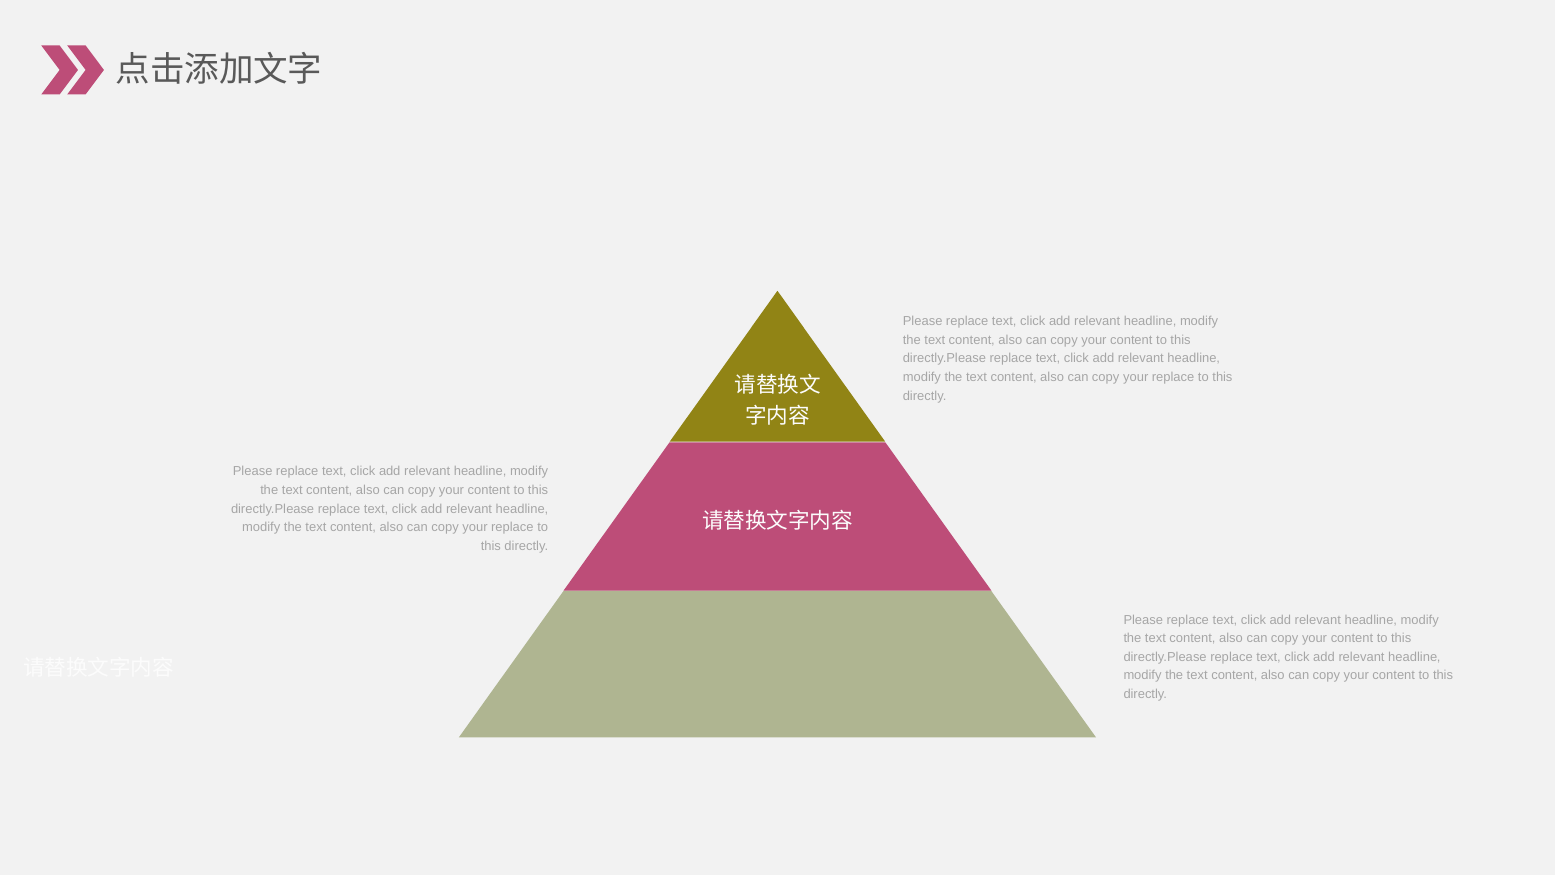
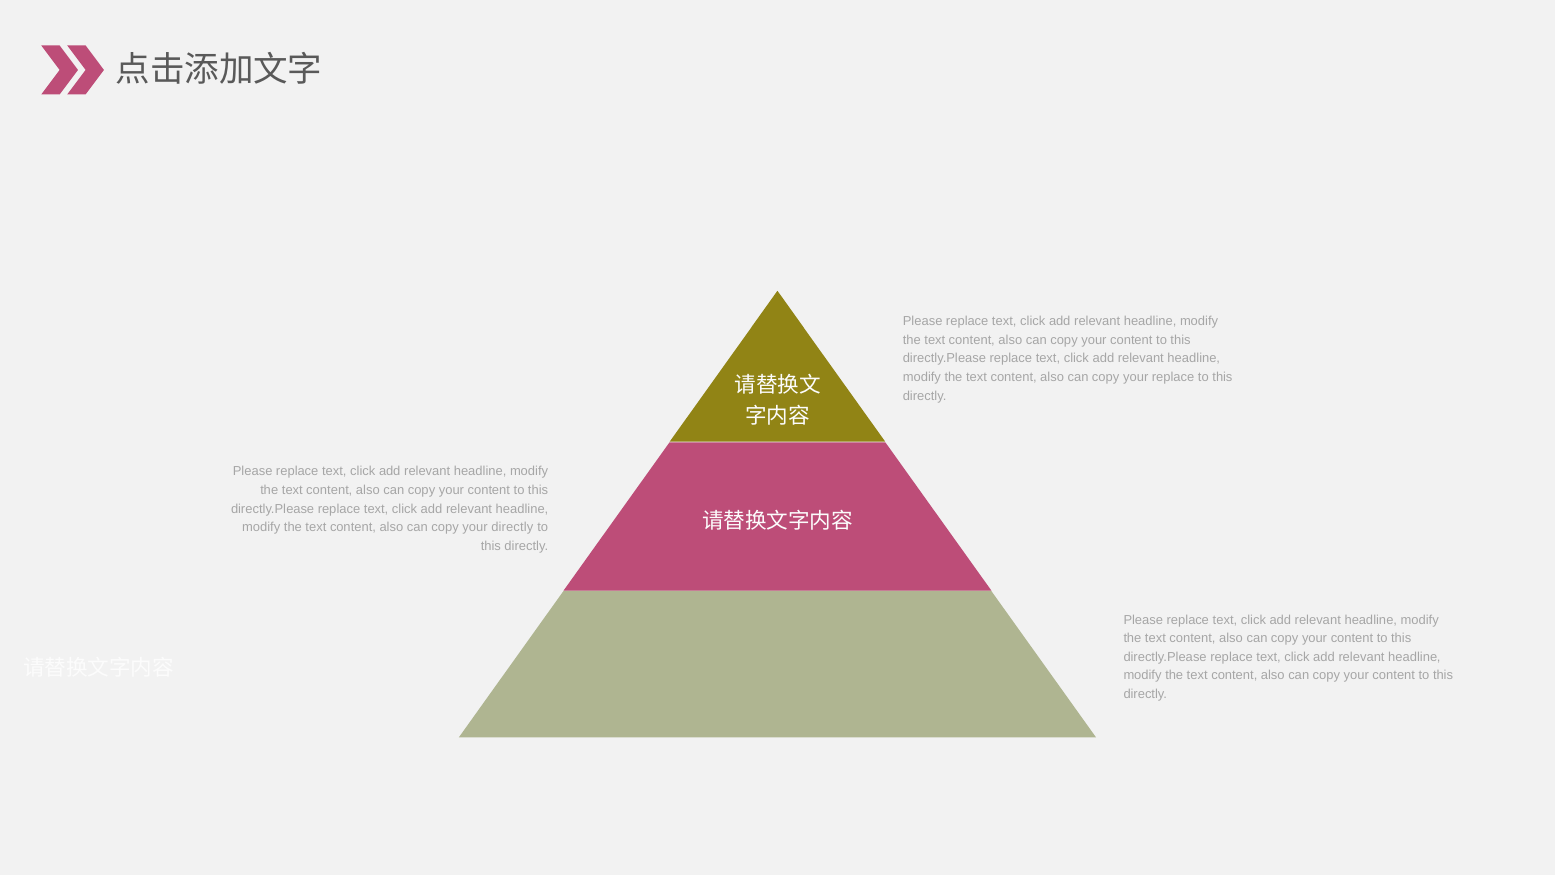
replace: replace -> directly (512, 527)
